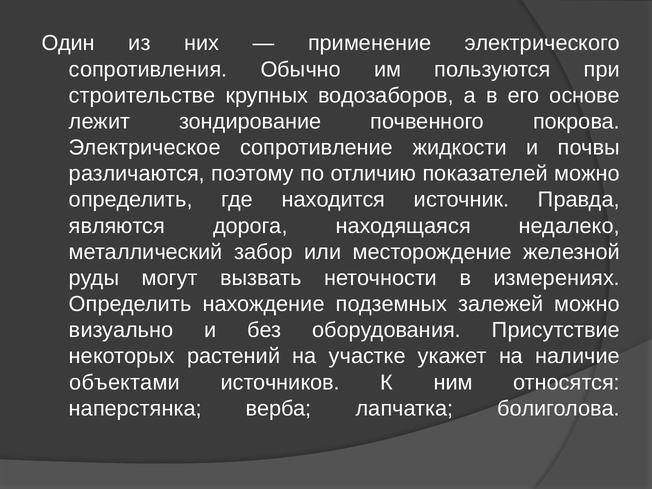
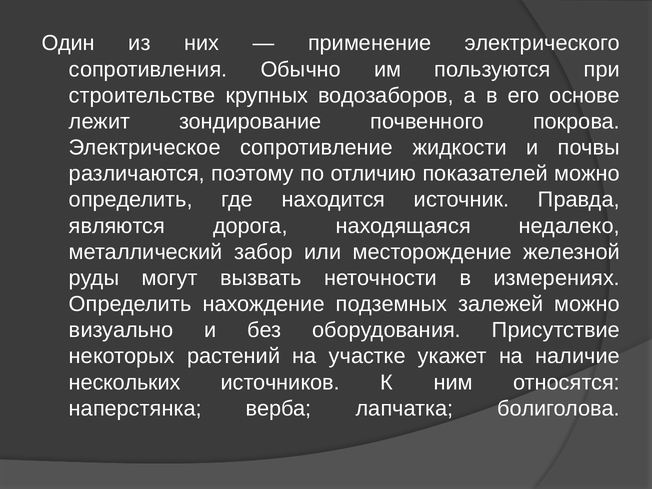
объектами: объектами -> нескольких (125, 382)
